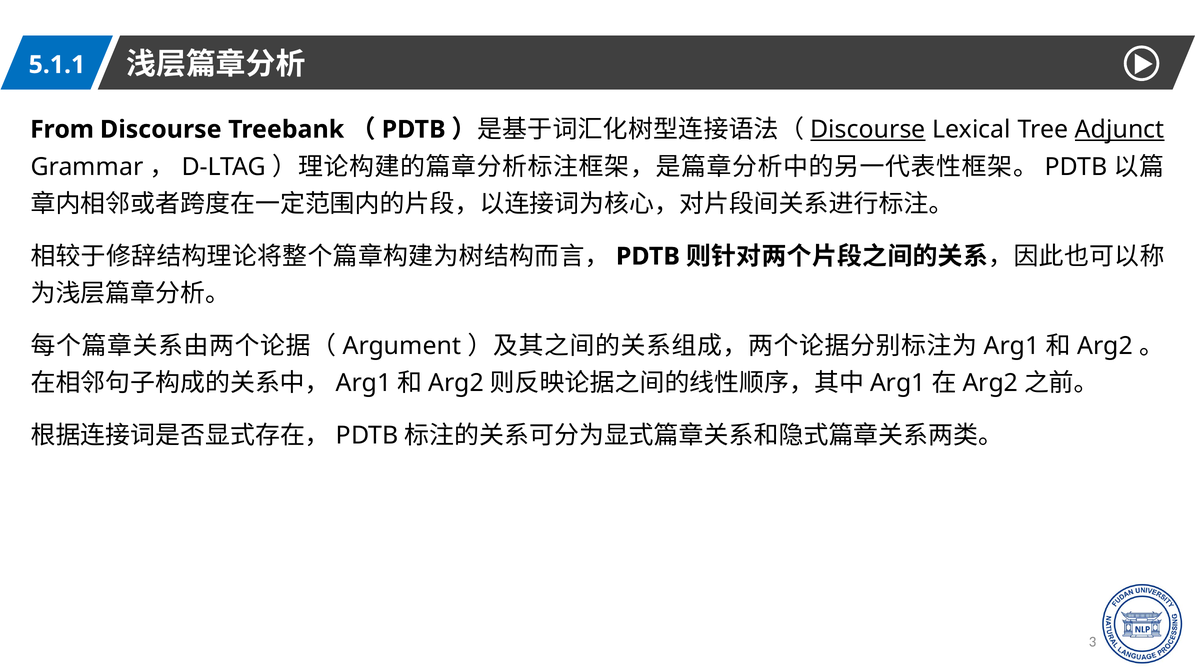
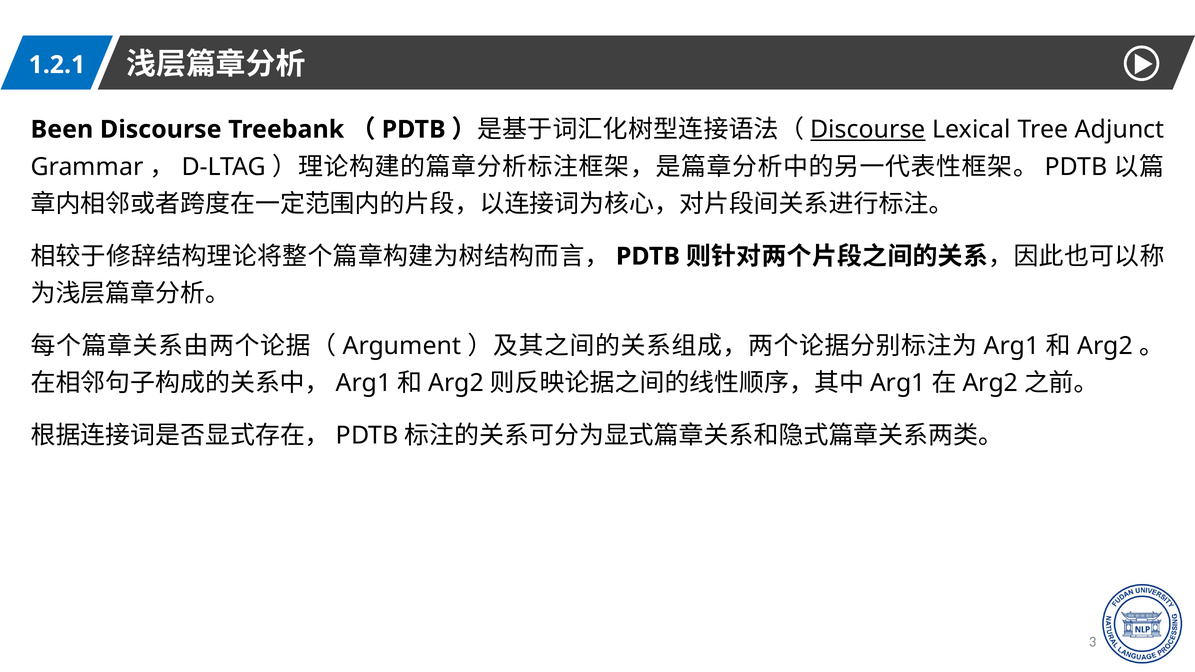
5.1.1: 5.1.1 -> 1.2.1 (57, 65)
From: From -> Been (62, 130)
Adjunct underline: present -> none (1120, 130)
